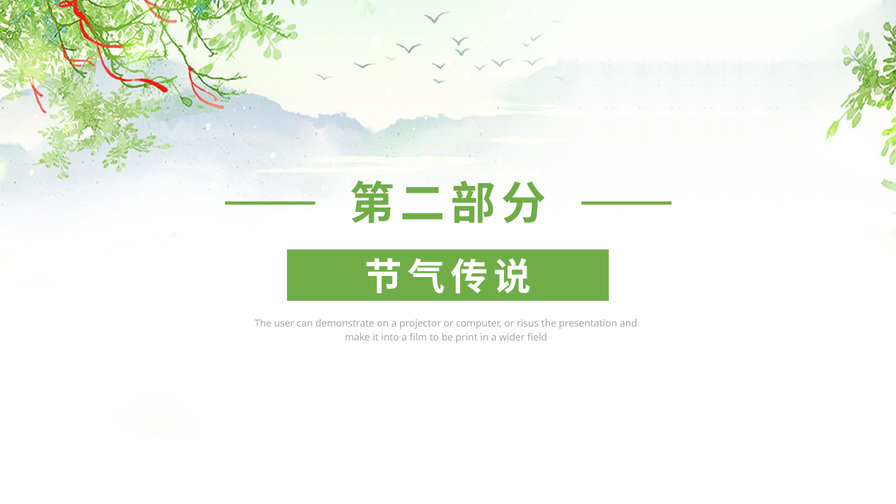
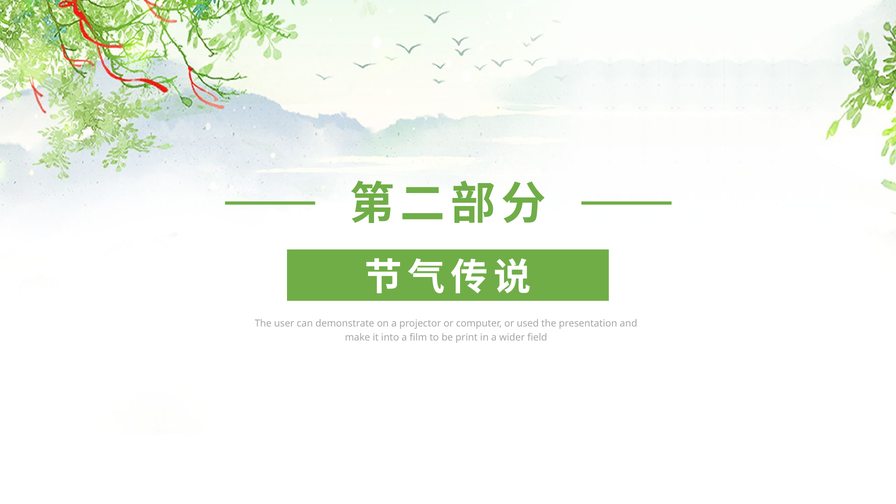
risus: risus -> used (528, 324)
